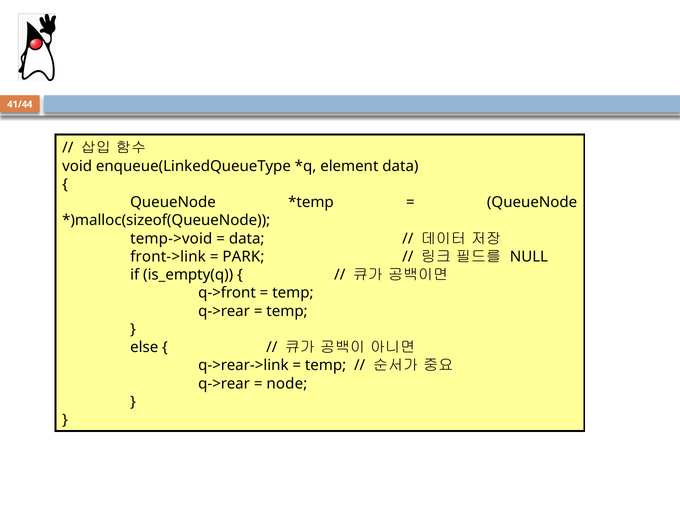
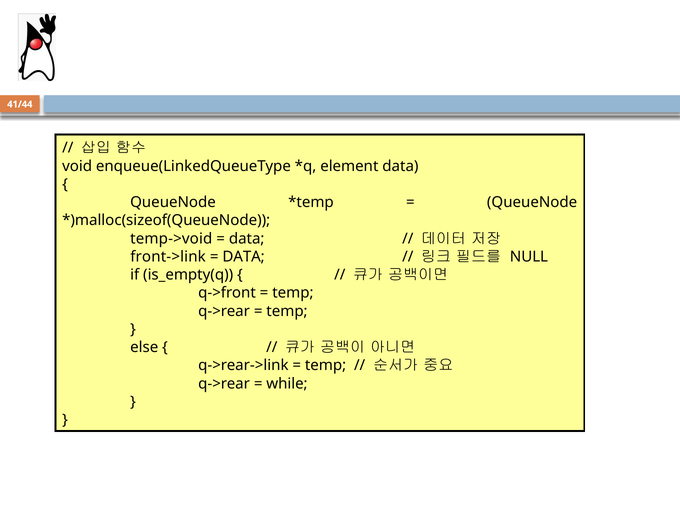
PARK: PARK -> DATA (244, 257)
node: node -> while (287, 384)
